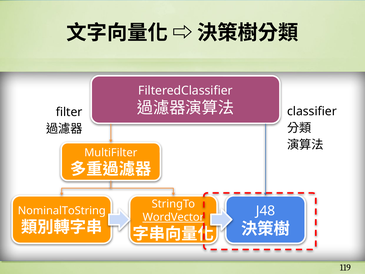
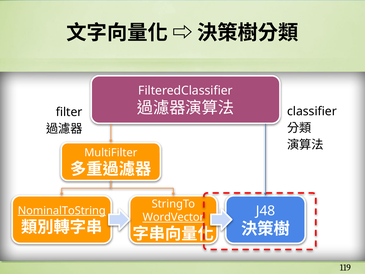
NominalToString underline: none -> present (62, 210)
